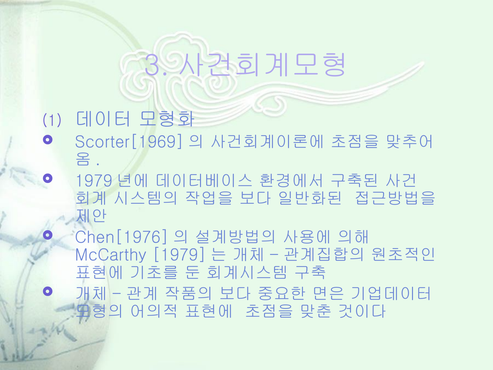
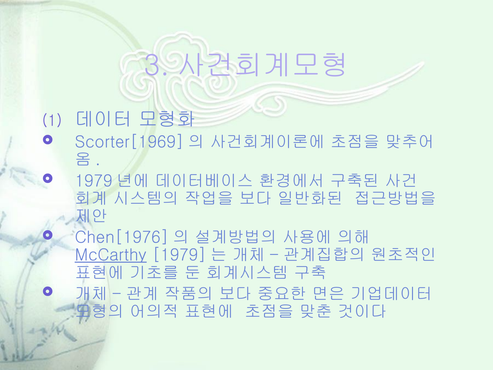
McCarthy underline: none -> present (111, 255)
